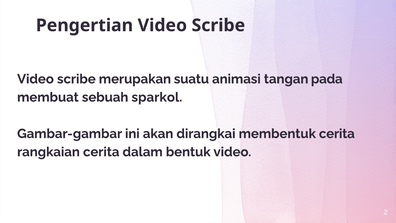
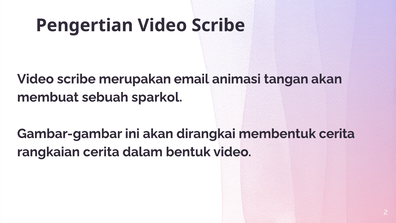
suatu: suatu -> email (191, 79)
tangan pada: pada -> akan (327, 79)
